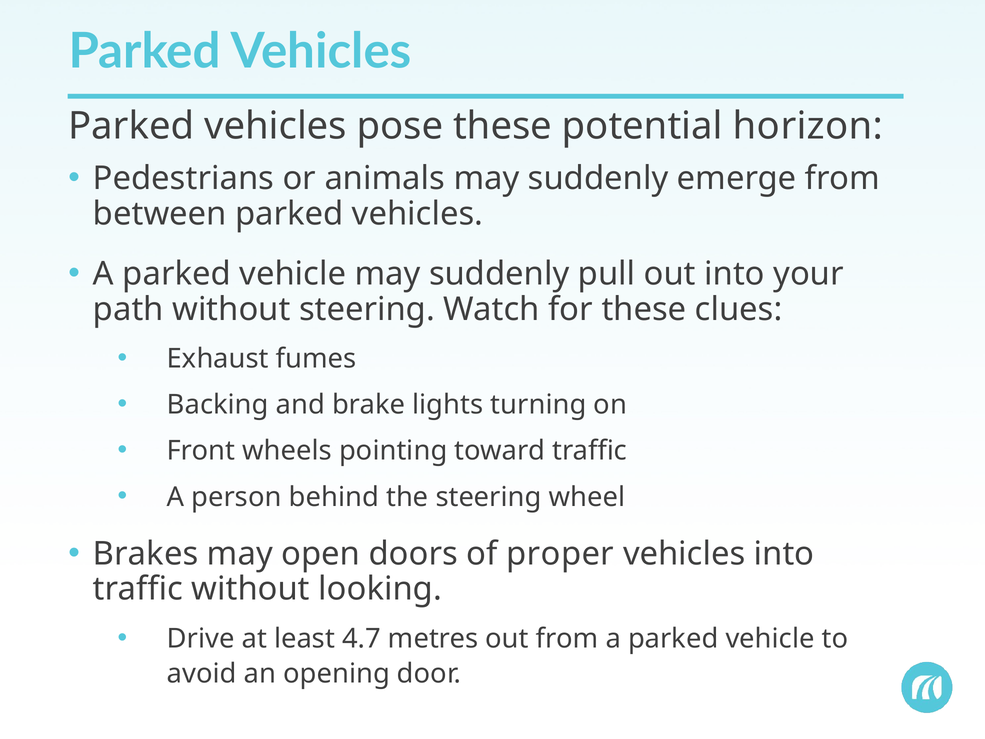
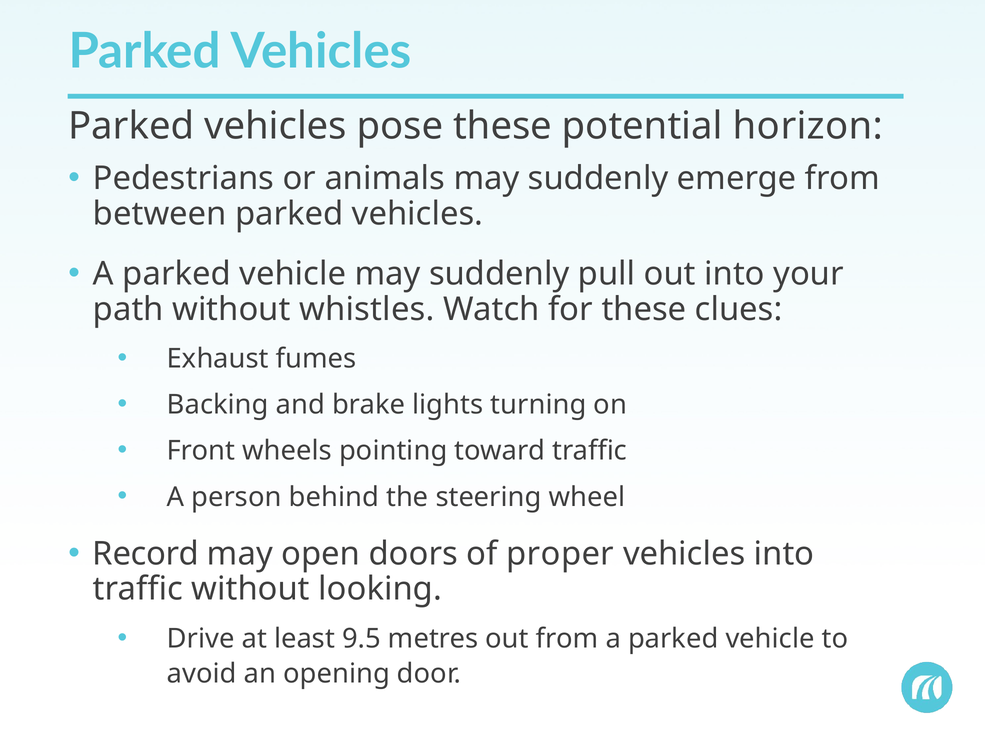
without steering: steering -> whistles (367, 309)
Brakes: Brakes -> Record (146, 553)
4.7: 4.7 -> 9.5 (361, 638)
